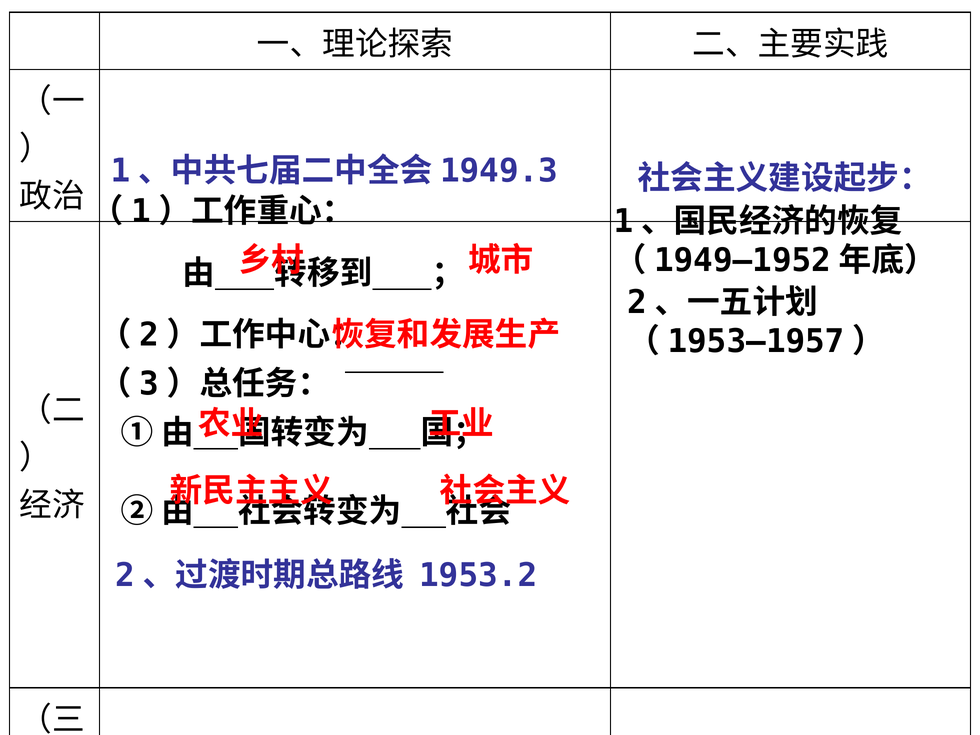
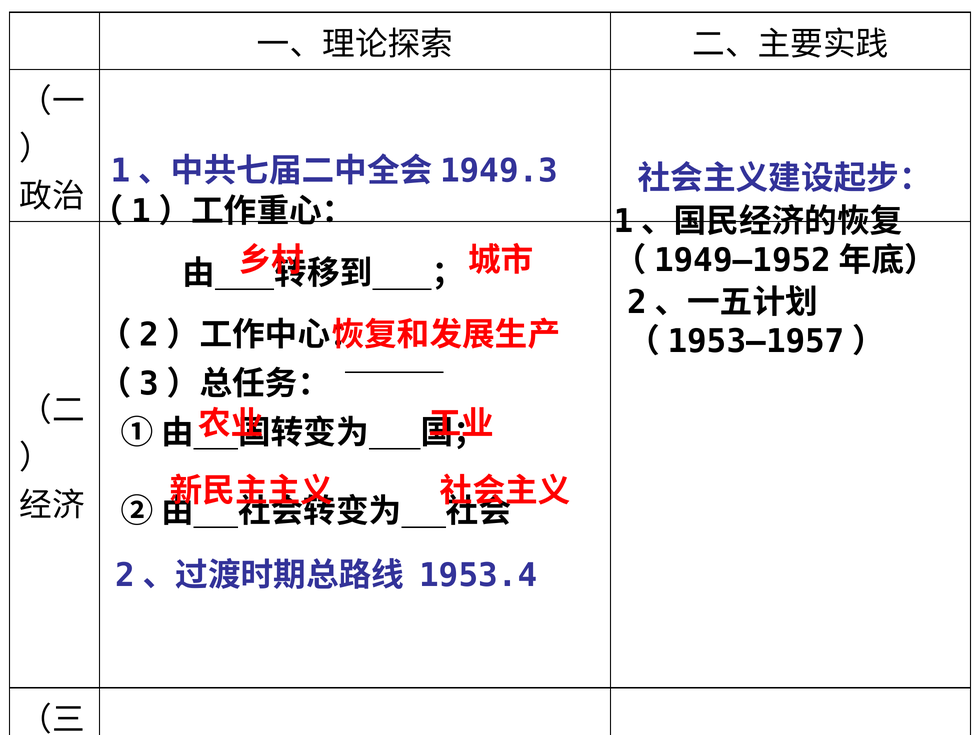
1953.2: 1953.2 -> 1953.4 (478, 576)
